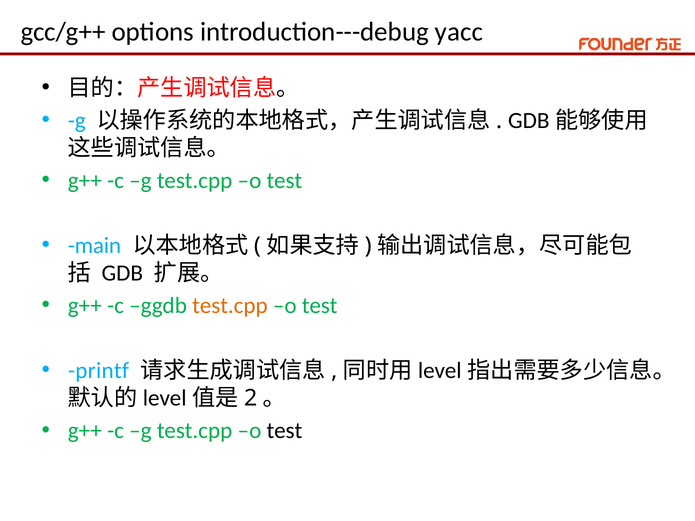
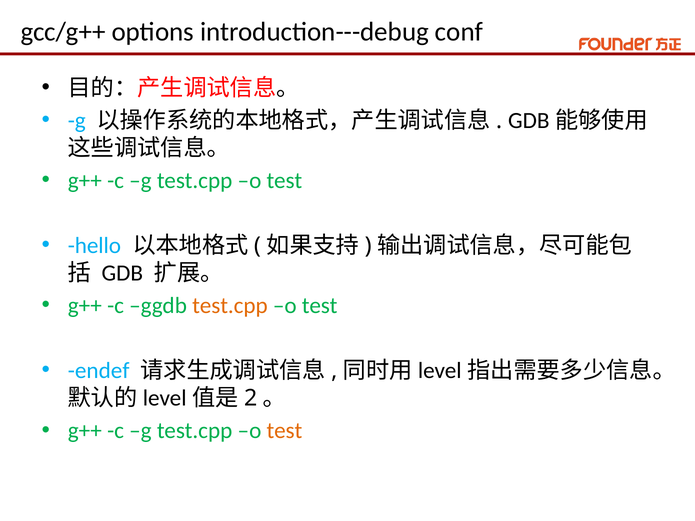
yacc: yacc -> conf (459, 32)
main: main -> hello (94, 246)
printf: printf -> endef (99, 371)
test colour: black -> orange (284, 431)
